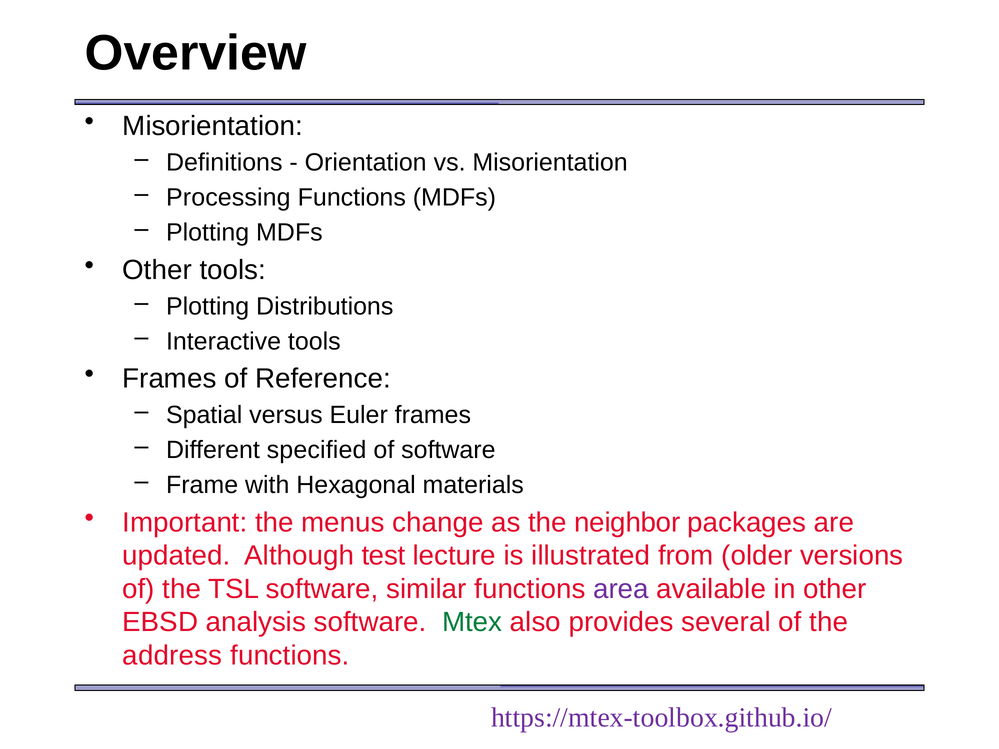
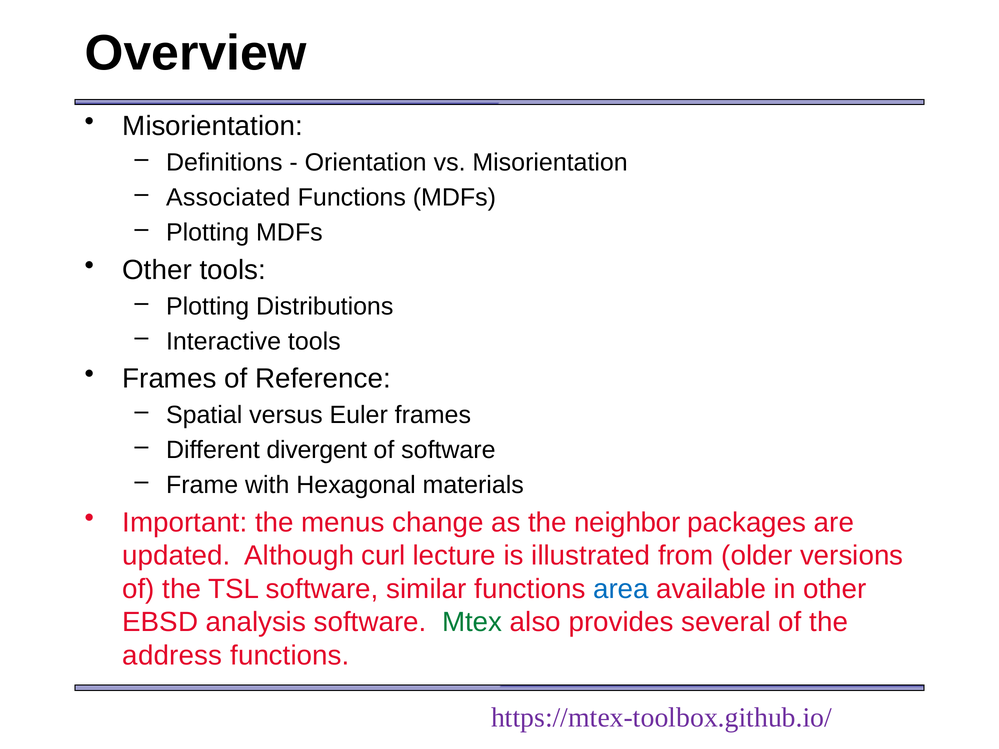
Processing: Processing -> Associated (228, 198)
specified: specified -> divergent (317, 450)
test: test -> curl (383, 556)
area colour: purple -> blue (621, 589)
